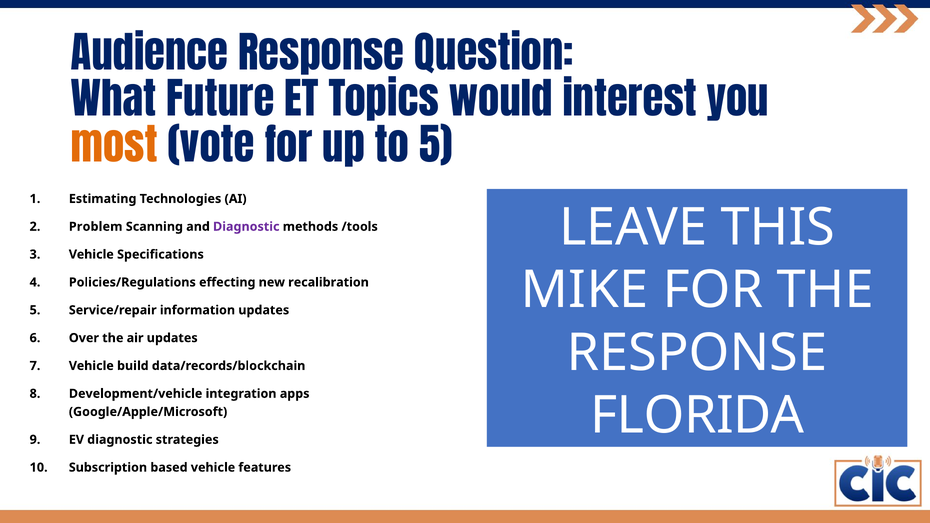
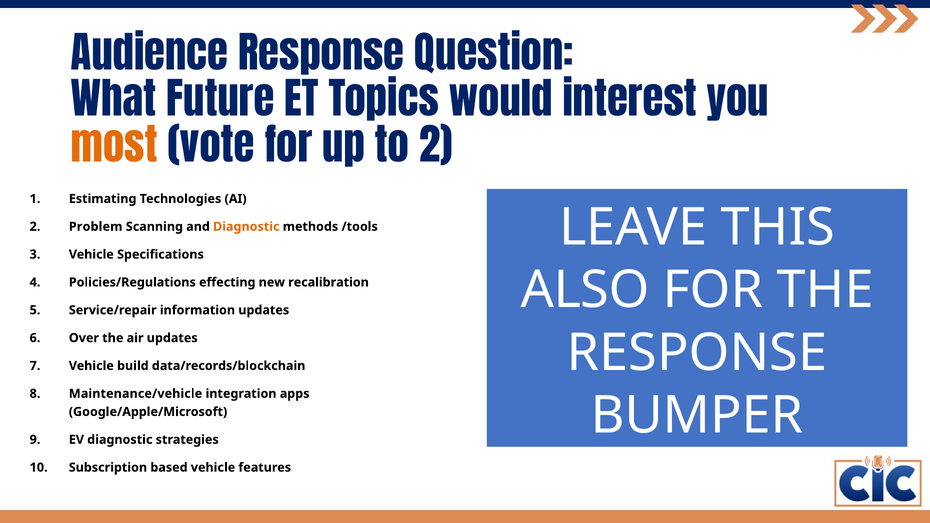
to 5: 5 -> 2 (436, 148)
Diagnostic colour: purple -> orange (246, 227)
MIKE: MIKE -> ALSO (585, 290)
Development/vehicle: Development/vehicle -> Maintenance/vehicle (136, 394)
FLORIDA: FLORIDA -> BUMPER (697, 416)
